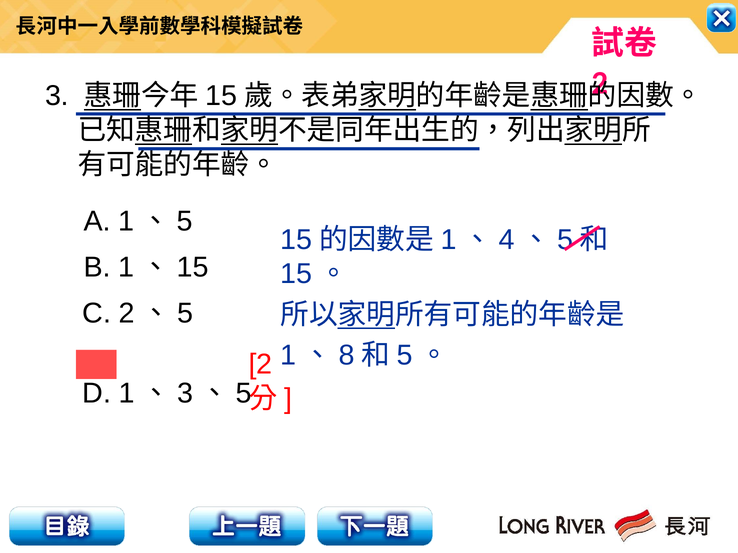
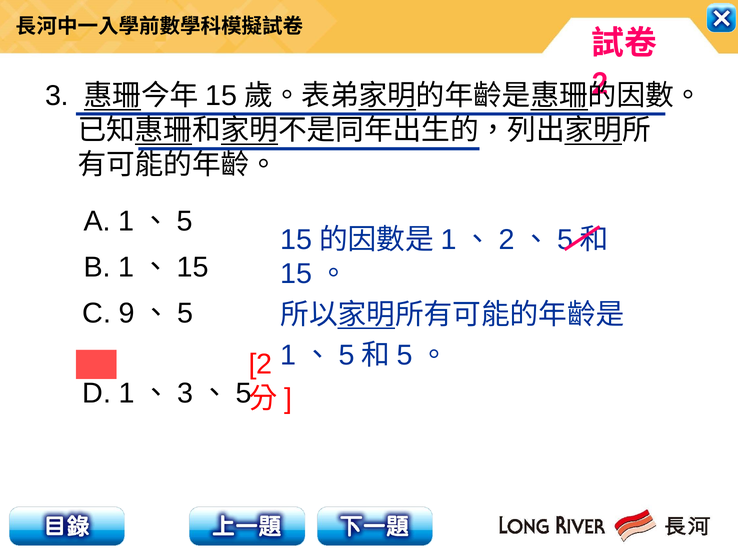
4: 4 -> 2 (507, 240)
C 2: 2 -> 9 (127, 313)
8: 8 -> 5 (347, 355)
